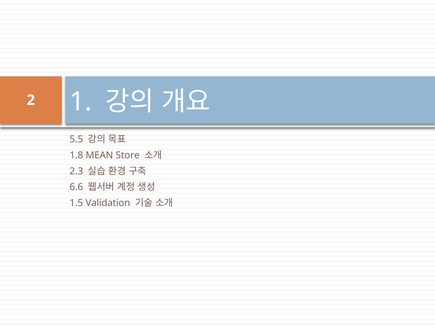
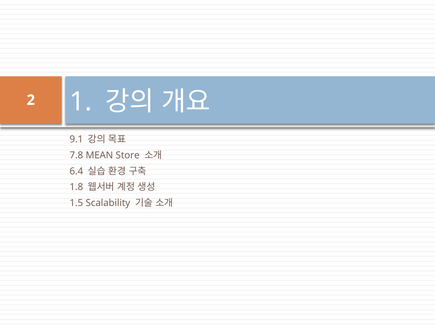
5.5: 5.5 -> 9.1 (76, 139)
1.8: 1.8 -> 7.8 (76, 155)
2.3: 2.3 -> 6.4 (76, 171)
6.6: 6.6 -> 1.8 (76, 187)
Validation: Validation -> Scalability (108, 202)
